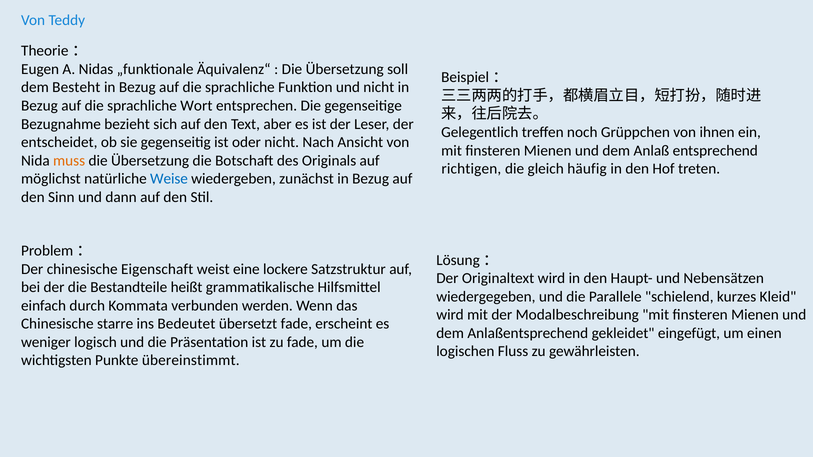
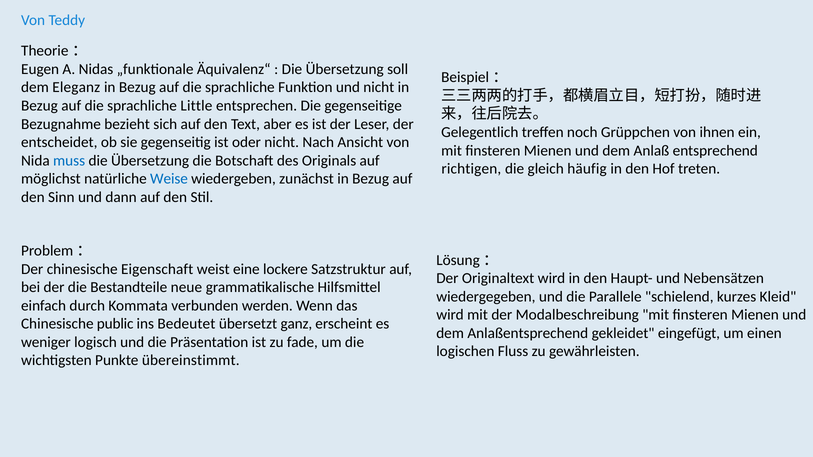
Besteht: Besteht -> Eleganz (76, 88)
Wort: Wort -> Little (196, 106)
muss colour: orange -> blue (69, 161)
heißt: heißt -> neue (186, 288)
starre: starre -> public (115, 324)
übersetzt fade: fade -> ganz (296, 324)
